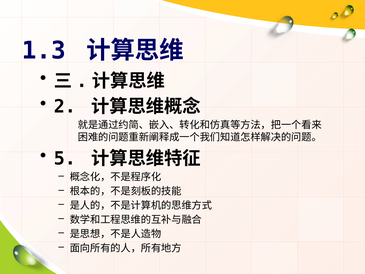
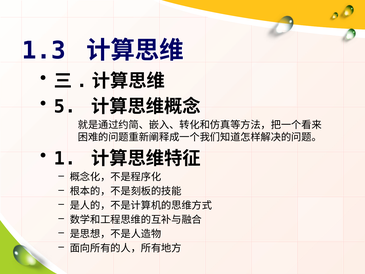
2: 2 -> 5 (65, 107)
5: 5 -> 1 (65, 158)
